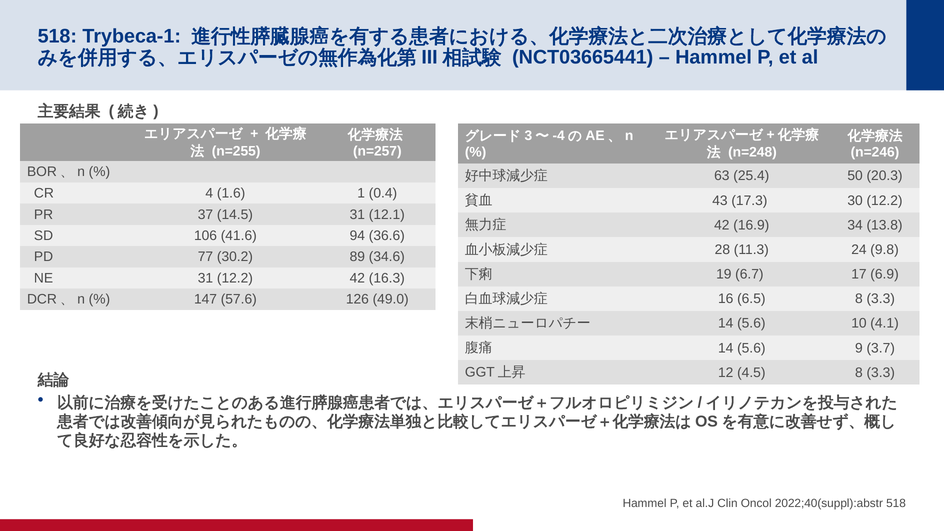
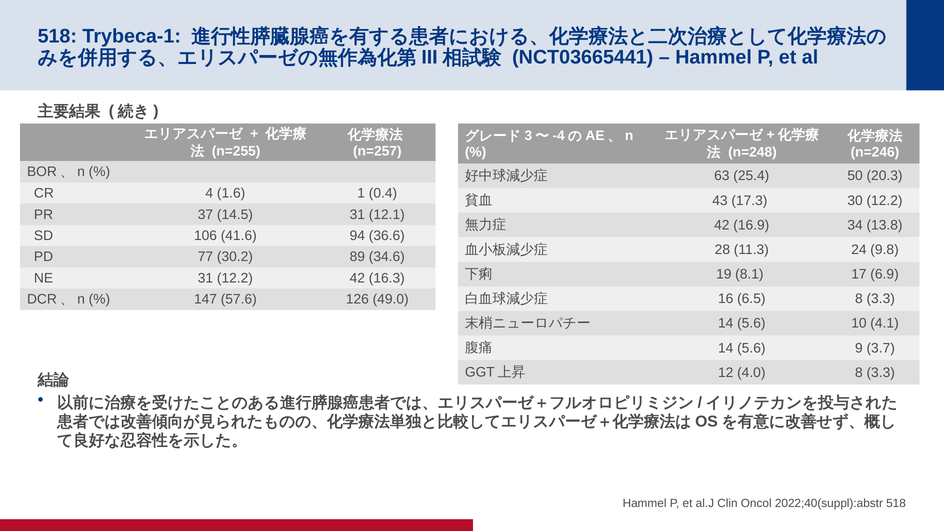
6.7: 6.7 -> 8.1 (749, 274)
4.5: 4.5 -> 4.0 (751, 373)
